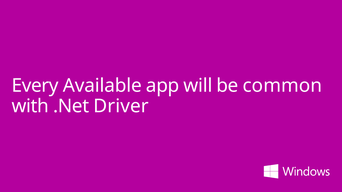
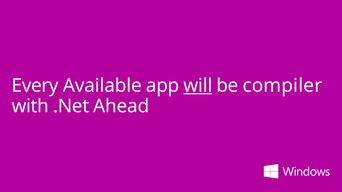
will underline: none -> present (198, 86)
common: common -> compiler (282, 86)
Driver: Driver -> Ahead (121, 106)
